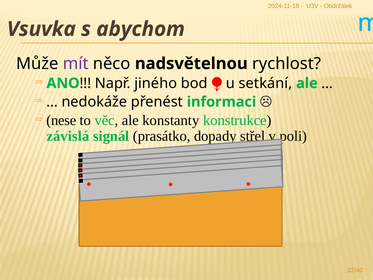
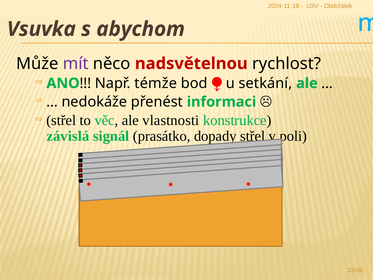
nadsvětelnou colour: black -> red (191, 64)
jiného: jiného -> témže (156, 83)
nese: nese -> střel (61, 120)
konstanty: konstanty -> vlastnosti (171, 120)
